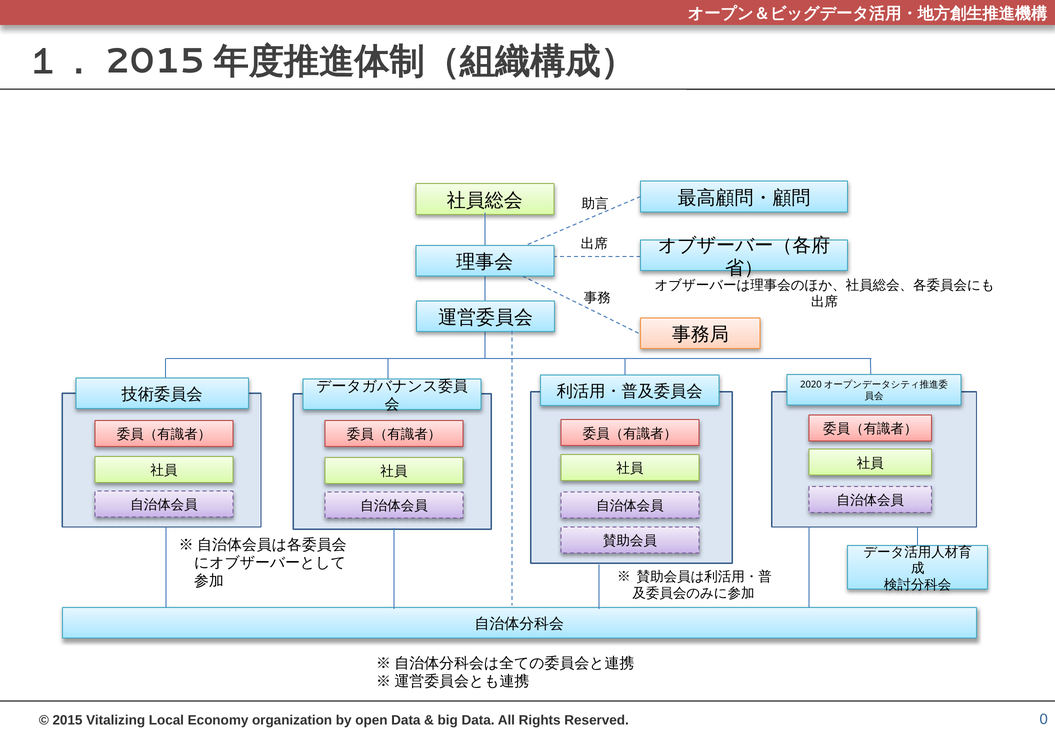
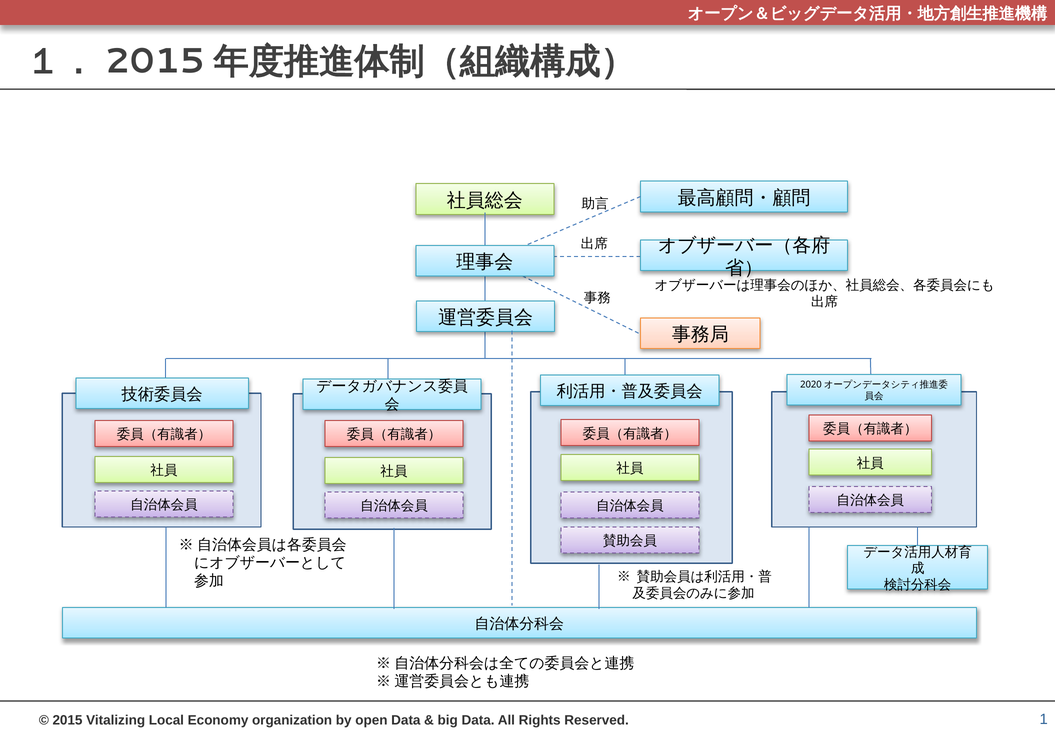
0: 0 -> 1 (1044, 719)
